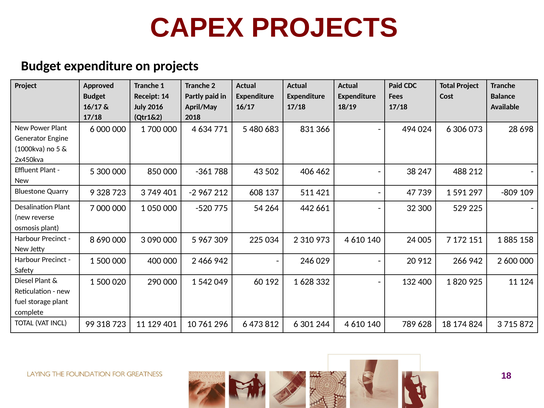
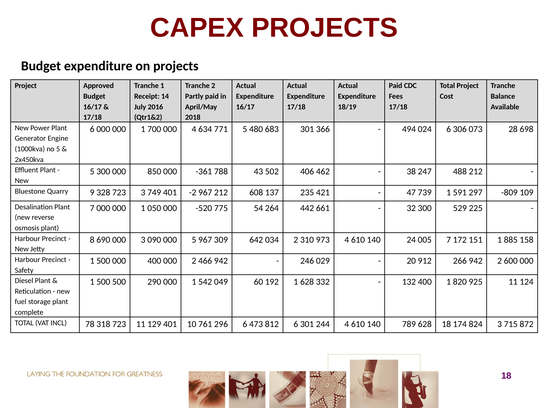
683 831: 831 -> 301 (307, 129)
511: 511 -> 235 (307, 192)
309 225: 225 -> 642 (256, 240)
500 020: 020 -> 500 (119, 282)
99: 99 -> 78 (90, 324)
